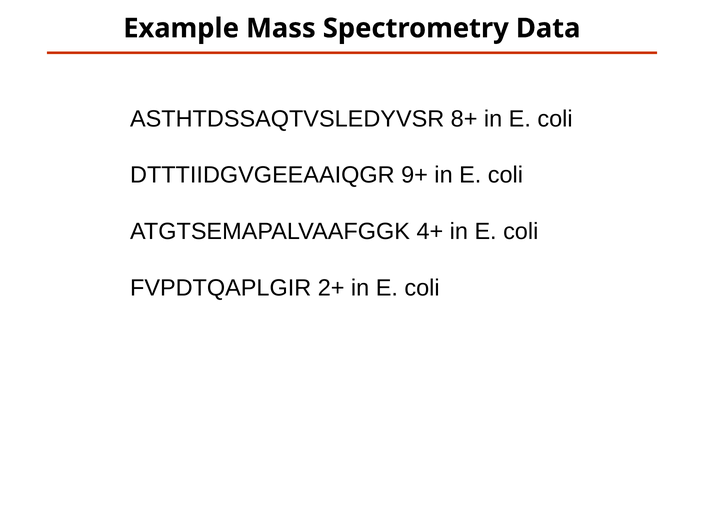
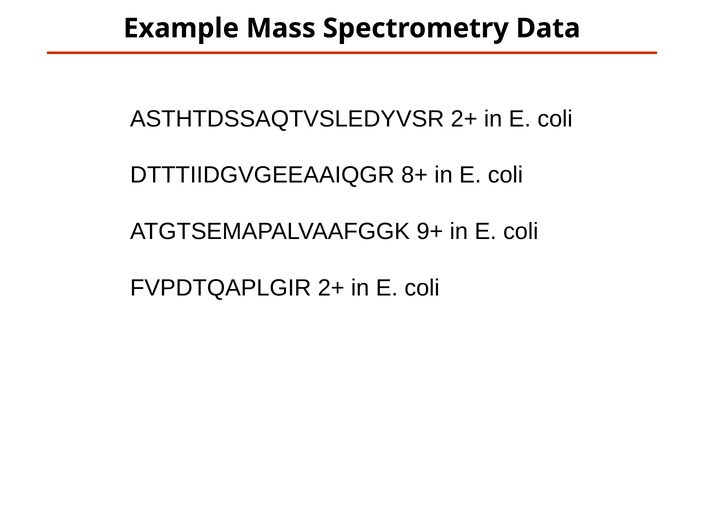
ASTHTDSSAQTVSLEDYVSR 8+: 8+ -> 2+ (464, 119)
9+: 9+ -> 8+ (415, 175)
4+: 4+ -> 9+ (430, 232)
